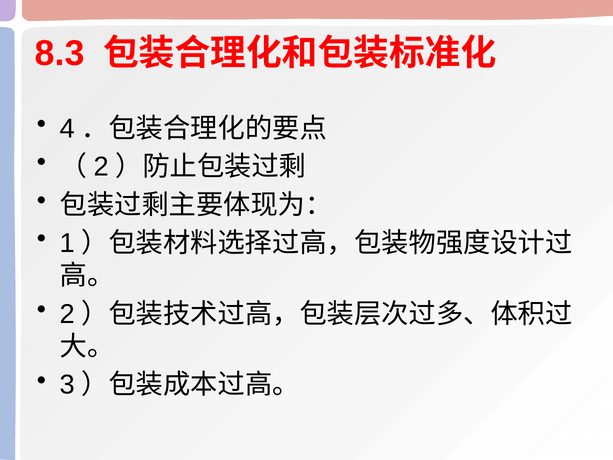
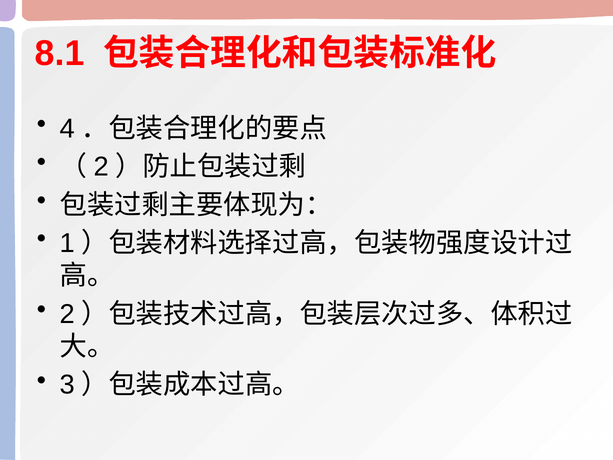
8.3: 8.3 -> 8.1 (60, 53)
